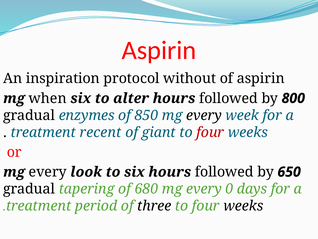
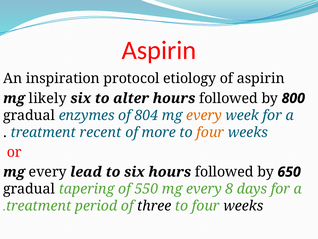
without: without -> etiology (190, 78)
when: when -> likely (48, 98)
850: 850 -> 804 (146, 115)
every colour: black -> orange (204, 115)
giant: giant -> more (159, 132)
four colour: red -> orange (210, 132)
look: look -> lead (86, 172)
680: 680 -> 550 (146, 189)
0: 0 -> 8 (229, 189)
